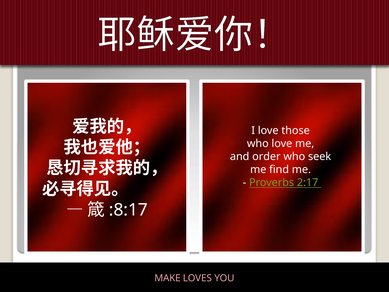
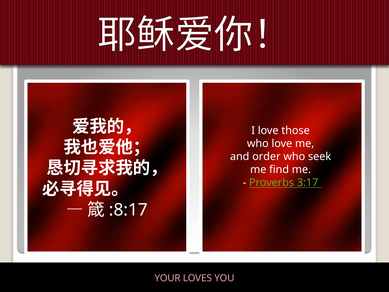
2:17: 2:17 -> 3:17 (308, 182)
MAKE: MAKE -> YOUR (167, 278)
